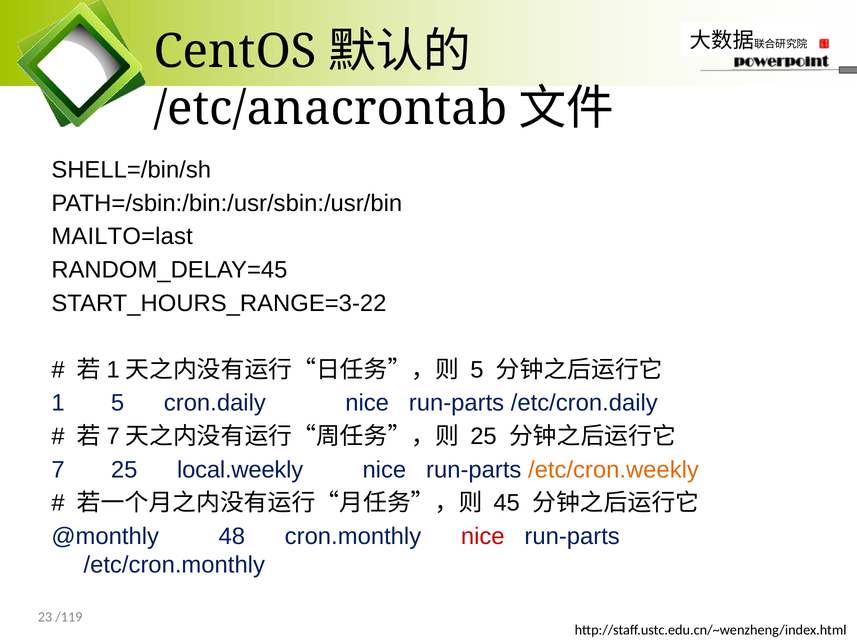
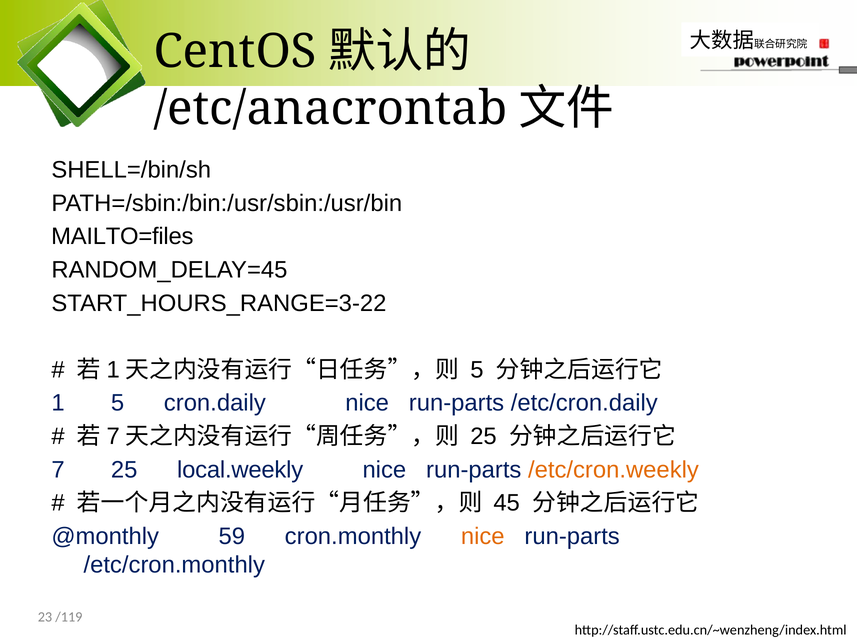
MAILTO=last: MAILTO=last -> MAILTO=files (122, 237)
48: 48 -> 59 (232, 537)
nice colour: red -> orange (483, 537)
